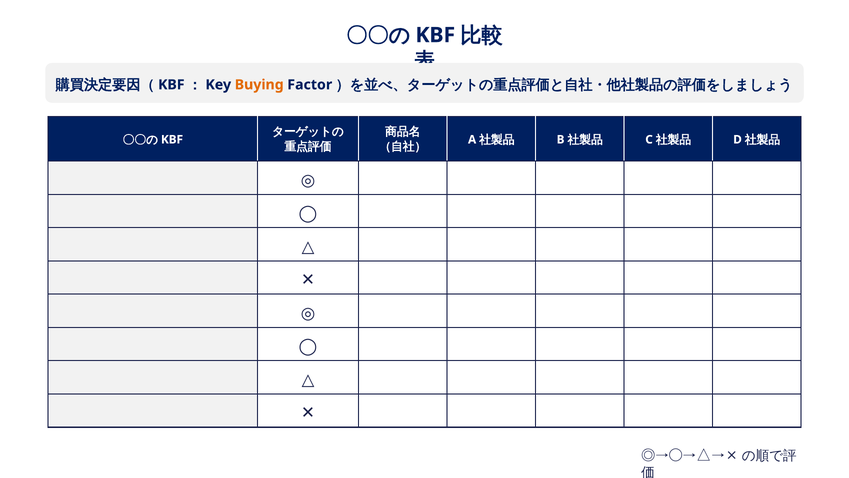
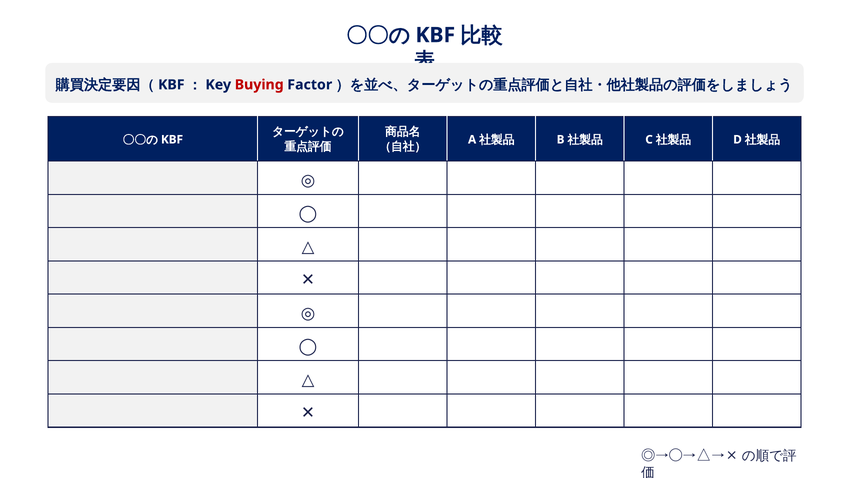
Buying colour: orange -> red (259, 85)
